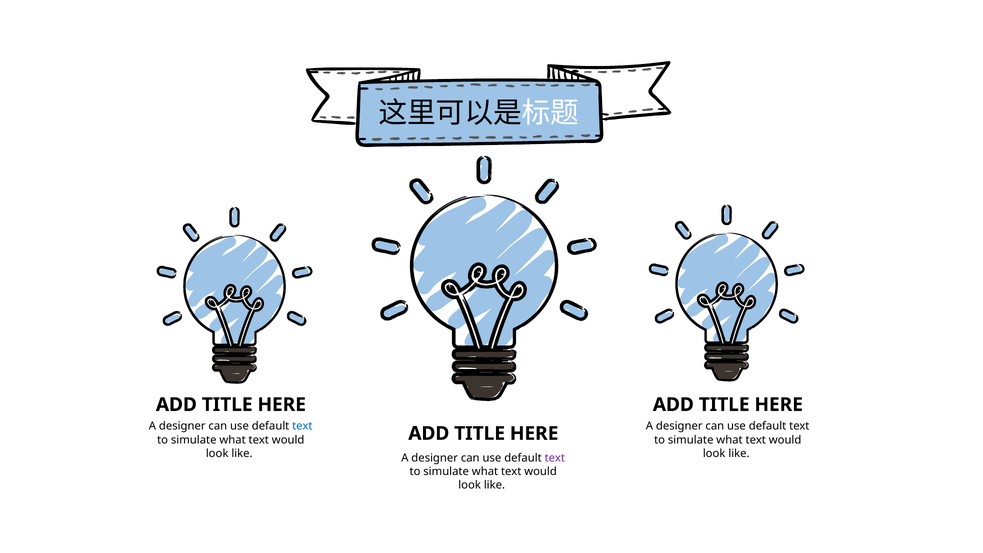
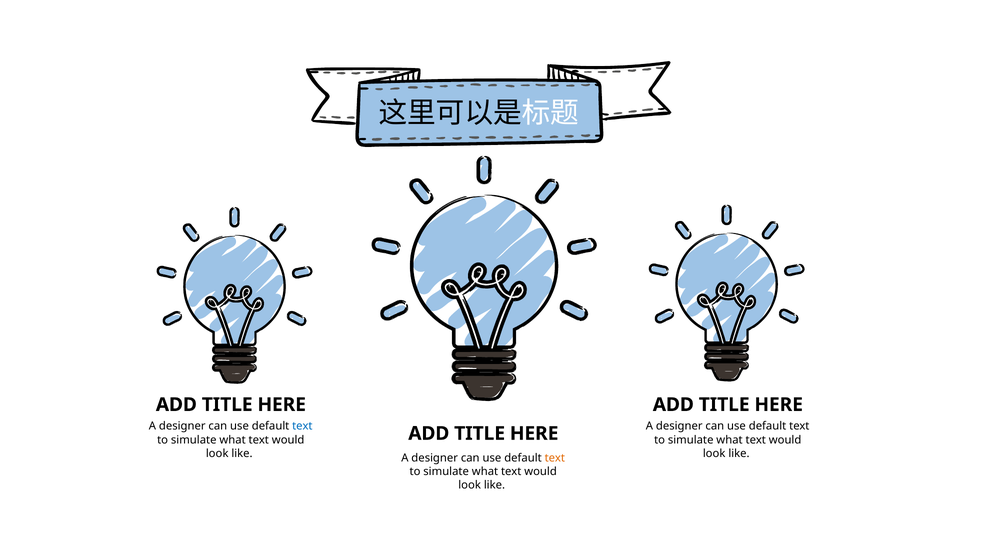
text colour: purple -> orange (555, 458)
